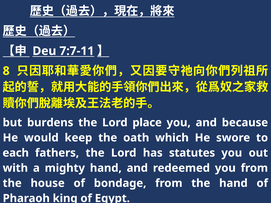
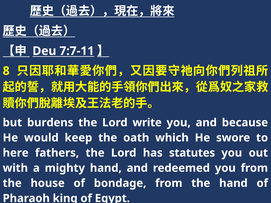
place: place -> write (147, 123)
each: each -> here (16, 153)
